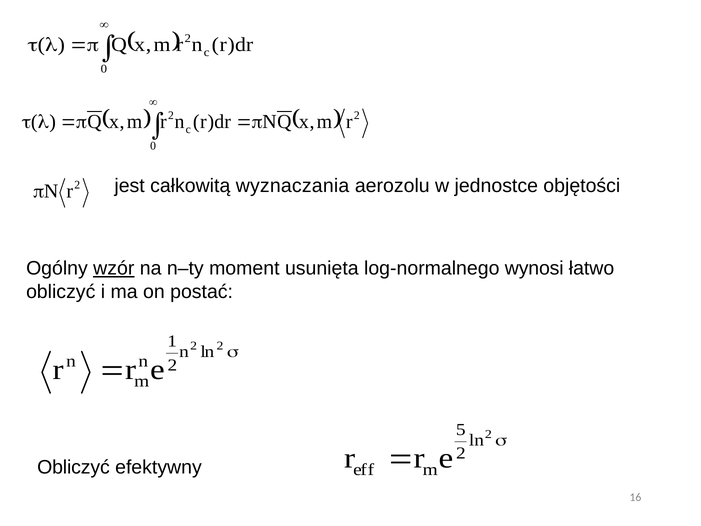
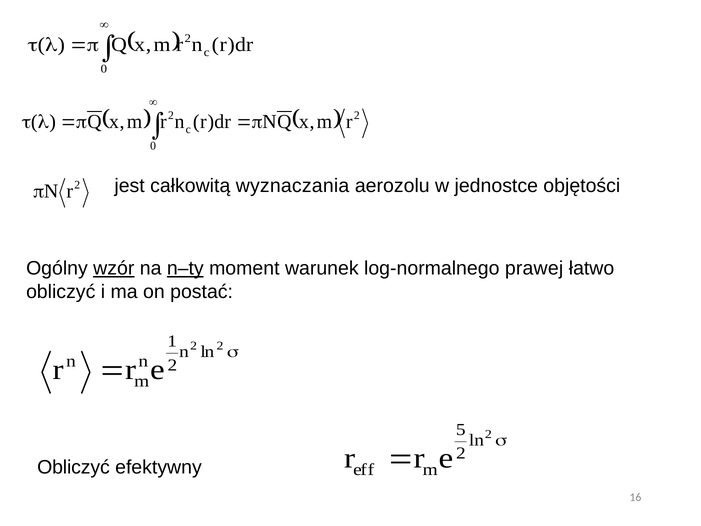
n–ty underline: none -> present (185, 268)
usunięta: usunięta -> warunek (322, 268)
wynosi: wynosi -> prawej (534, 268)
